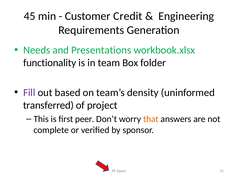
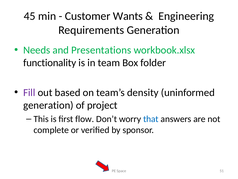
Credit: Credit -> Wants (128, 16)
transferred: transferred -> generation (48, 105)
peer: peer -> flow (85, 119)
that colour: orange -> blue (151, 119)
